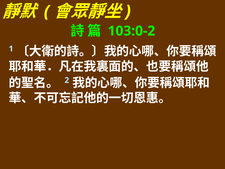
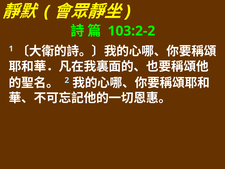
103:0-2: 103:0-2 -> 103:2-2 (131, 31)
